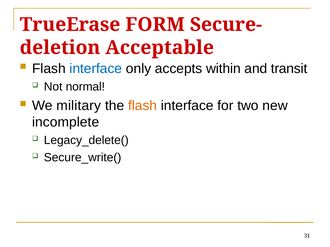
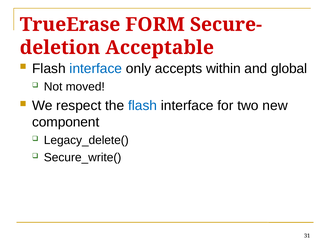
transit: transit -> global (289, 69)
normal: normal -> moved (85, 87)
military: military -> respect (79, 106)
flash colour: orange -> blue (143, 106)
incomplete: incomplete -> component (66, 122)
